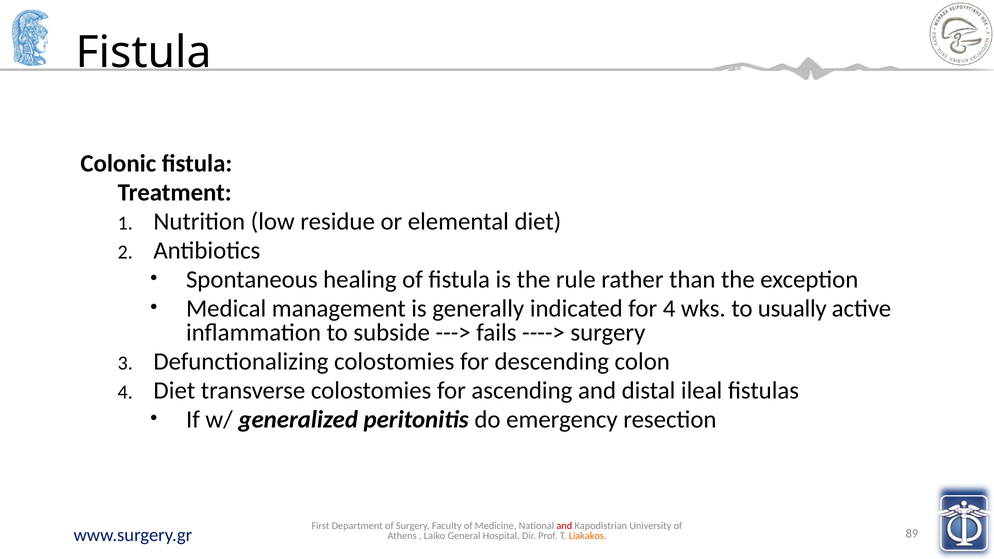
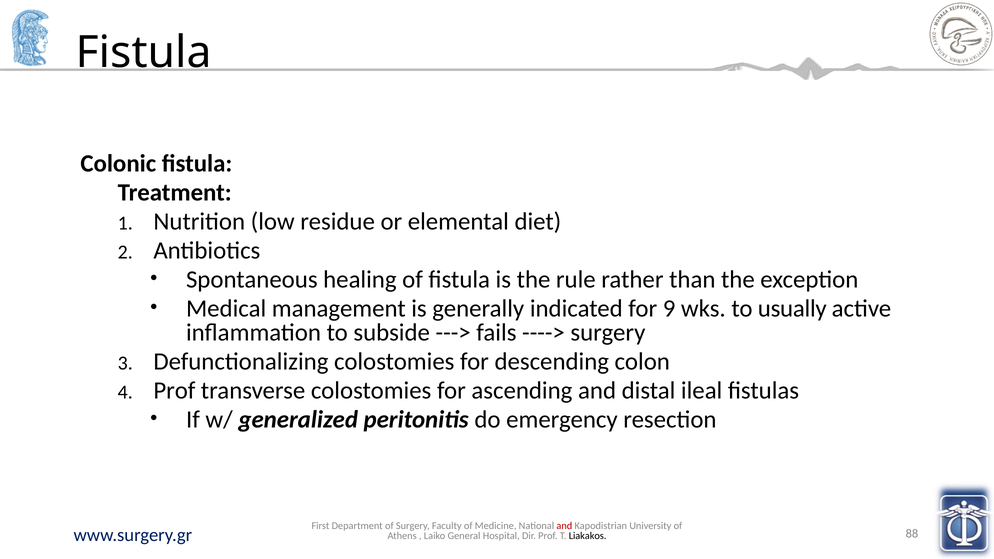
for 4: 4 -> 9 (669, 309)
Diet: Diet -> Prof (174, 390)
89: 89 -> 88 (912, 534)
Liakakos colour: orange -> black (588, 536)
